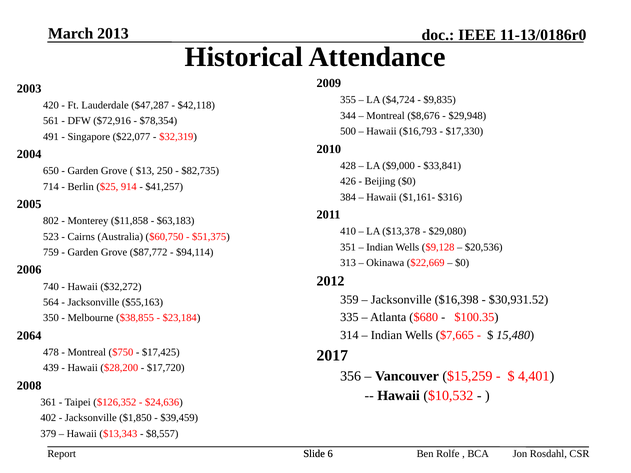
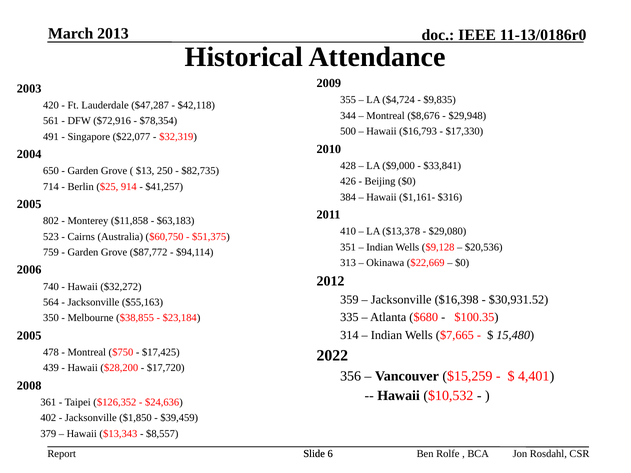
2064: 2064 -> 2005 (29, 336)
2017: 2017 -> 2022 (332, 356)
